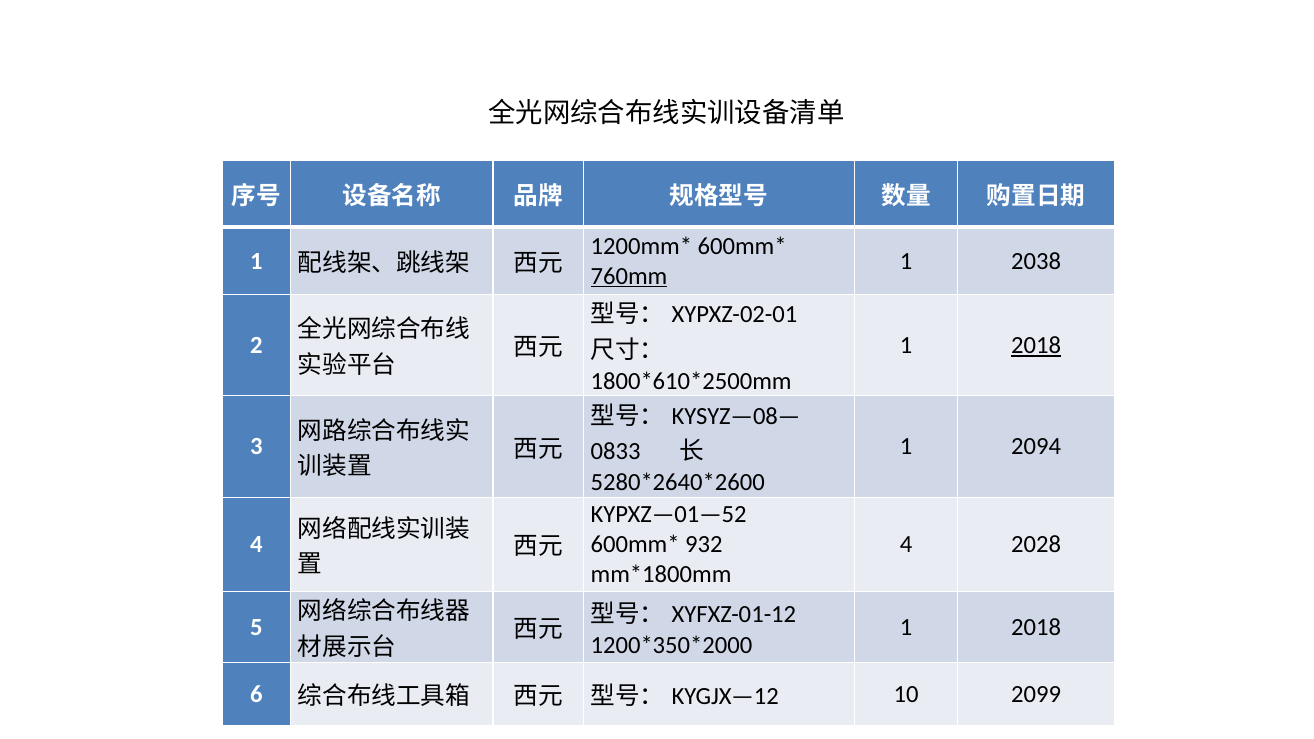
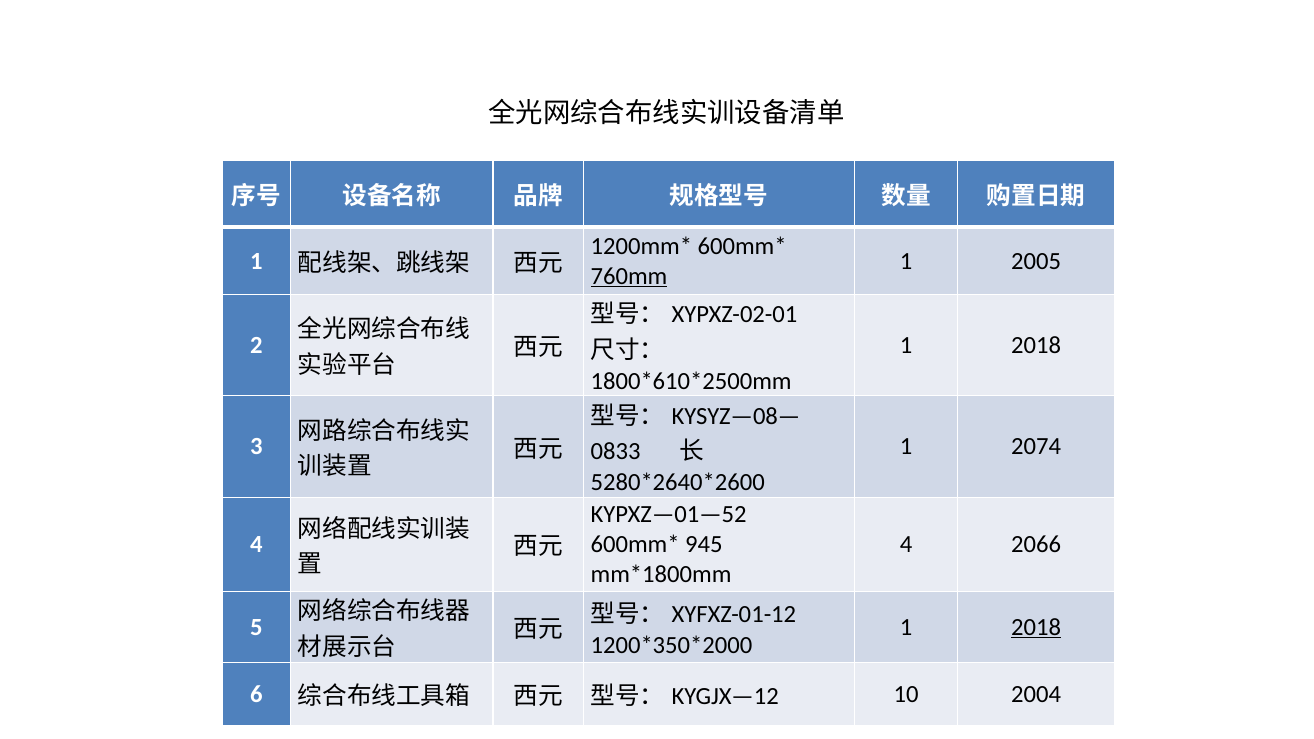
2038: 2038 -> 2005 (1036, 261)
2018 underline: present -> none (1036, 345)
2094: 2094 -> 2074 (1036, 447)
932: 932 -> 945 (704, 544)
2028: 2028 -> 2066 (1036, 544)
2018 underline: none -> present (1036, 627)
2099: 2099 -> 2004 (1036, 694)
